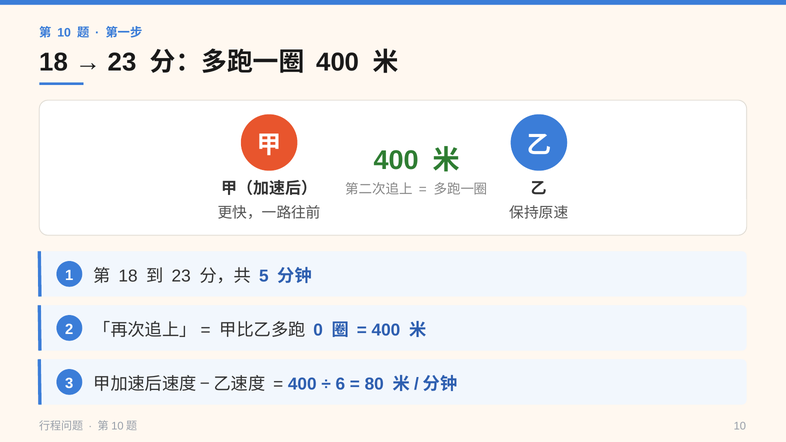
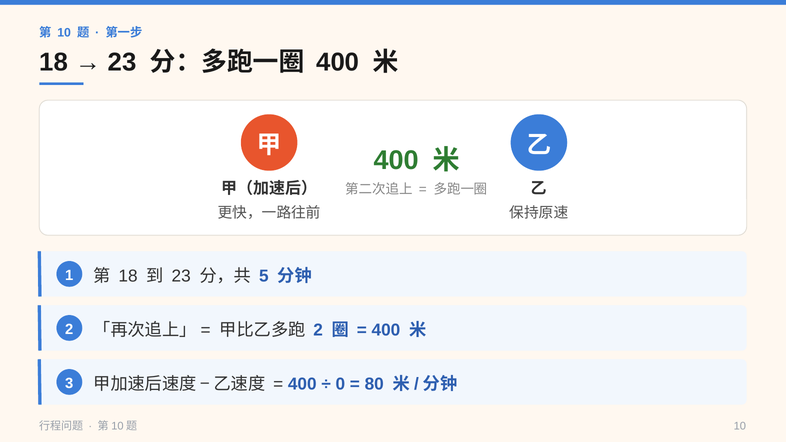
0: 0 -> 2 (318, 330)
6: 6 -> 0 (340, 384)
